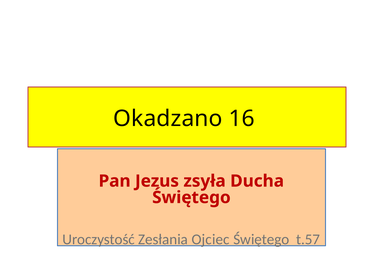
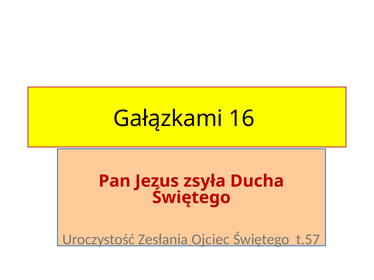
Okadzano: Okadzano -> Gałązkami (168, 119)
